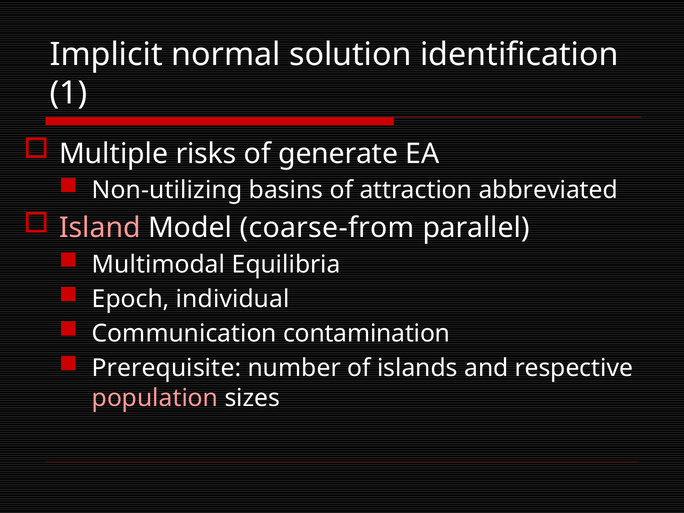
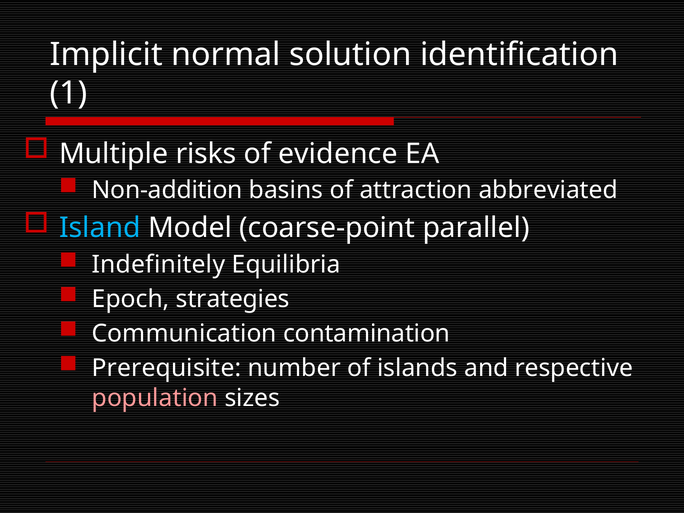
generate: generate -> evidence (338, 154)
Non-utilizing: Non-utilizing -> Non-addition (167, 190)
Island colour: pink -> light blue (100, 228)
coarse-from: coarse-from -> coarse-point (327, 228)
Multimodal: Multimodal -> Indefinitely (158, 265)
individual: individual -> strategies (233, 299)
